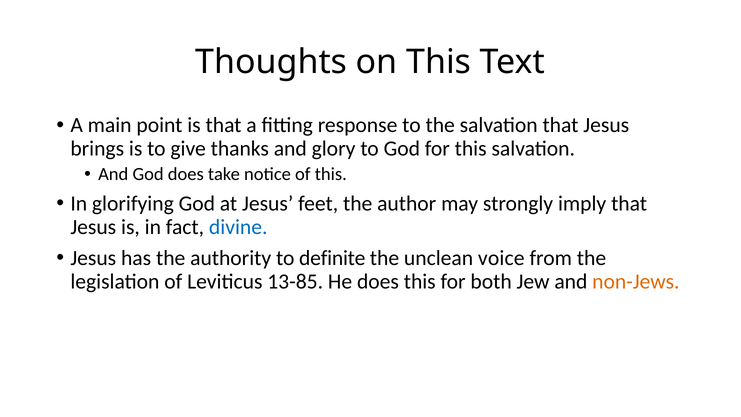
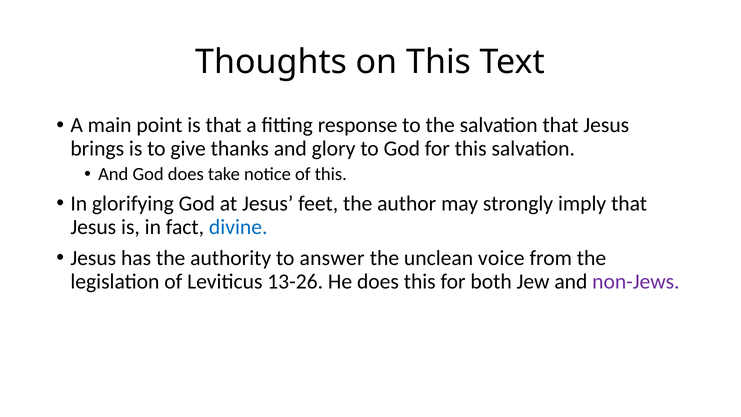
definite: definite -> answer (332, 258)
13-85: 13-85 -> 13-26 (295, 281)
non-Jews colour: orange -> purple (636, 281)
